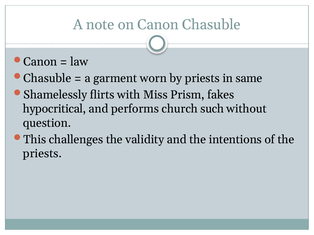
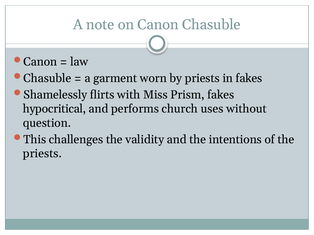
in same: same -> fakes (249, 78)
such: such -> uses (212, 109)
